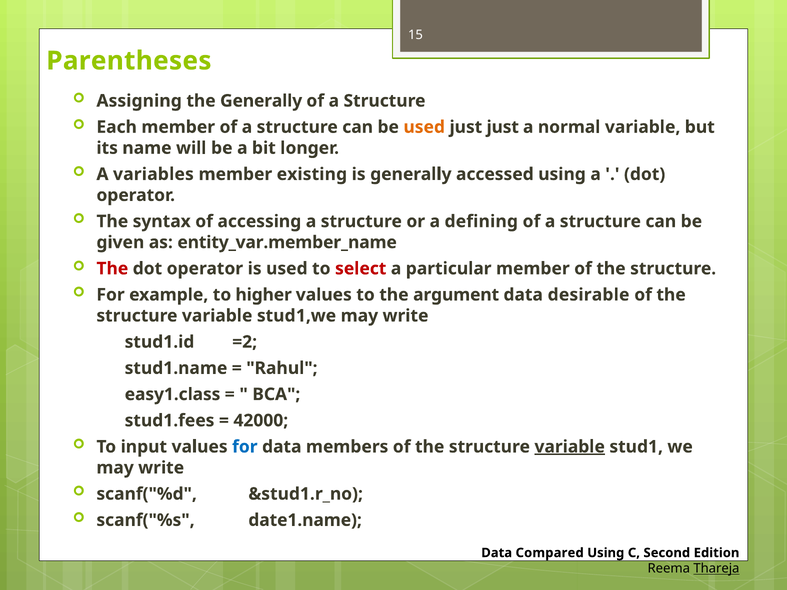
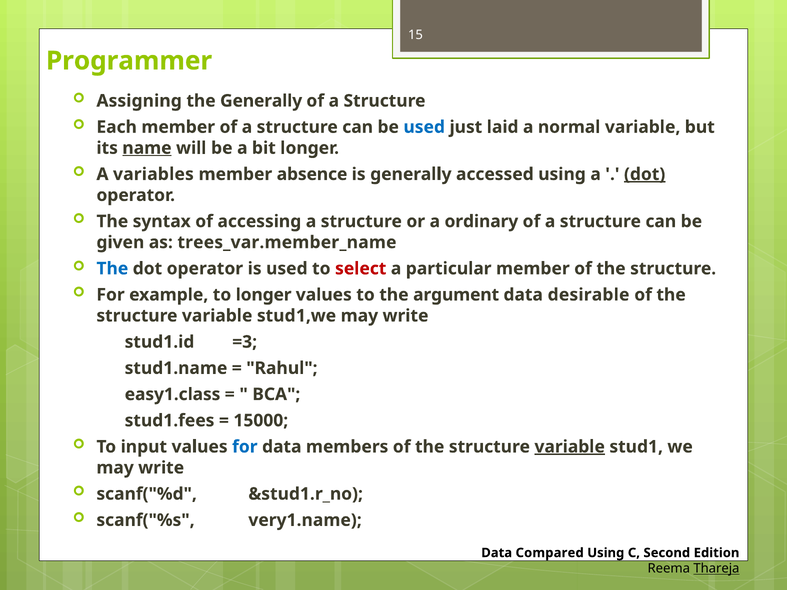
Parentheses: Parentheses -> Programmer (129, 61)
used colour: orange -> blue (424, 127)
just just: just -> laid (503, 127)
name underline: none -> present (147, 148)
existing: existing -> absence (312, 174)
dot underline: none -> present (645, 174)
defining: defining -> ordinary (481, 222)
entity_var.member_name: entity_var.member_name -> trees_var.member_name (287, 242)
The colour: red -> blue (112, 269)
to higher: higher -> longer (264, 295)
=2: =2 -> =3 (245, 342)
42000: 42000 -> 15000 (261, 421)
date1.name: date1.name -> very1.name (305, 520)
